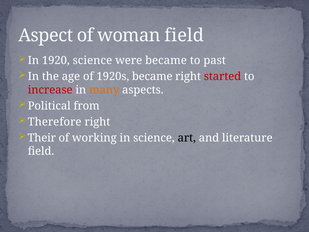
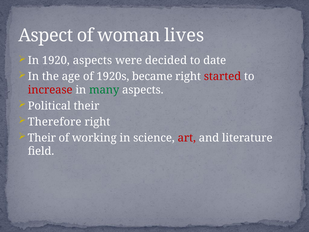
woman field: field -> lives (184, 35)
1920 science: science -> aspects (92, 60)
were became: became -> decided (166, 60)
past: past -> date (215, 60)
many colour: orange -> green (104, 90)
Political from: from -> their (87, 106)
art colour: black -> red (187, 138)
